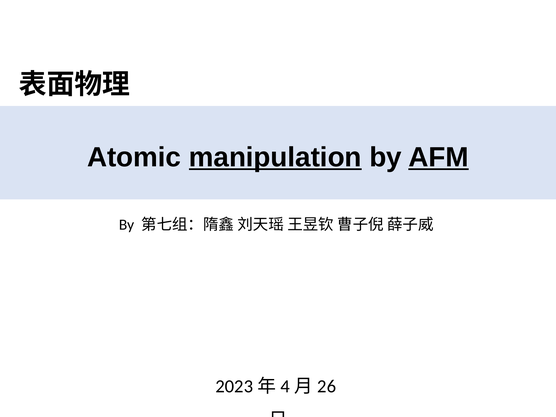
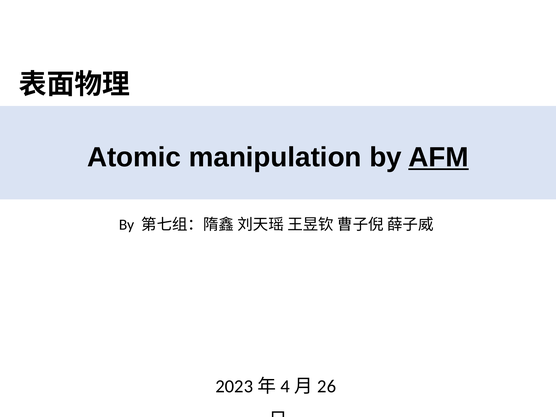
manipulation underline: present -> none (275, 157)
